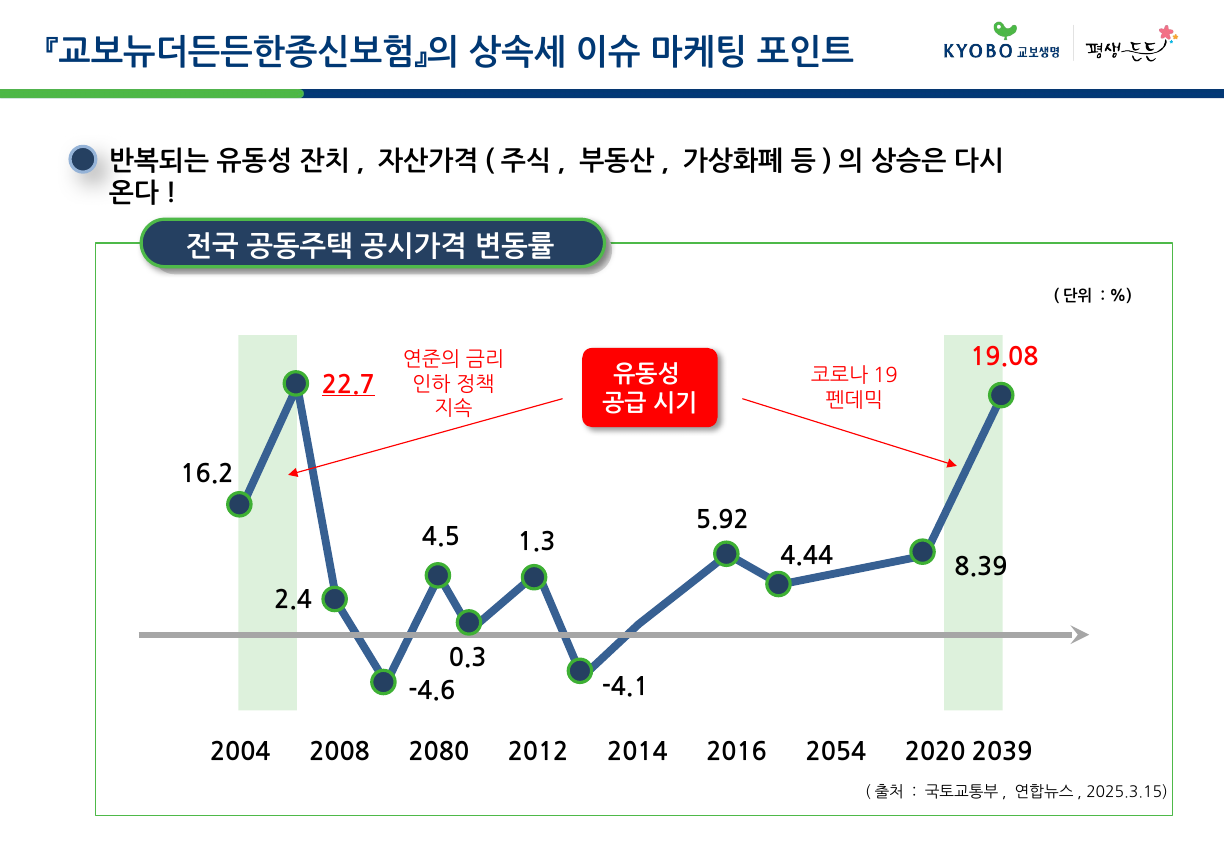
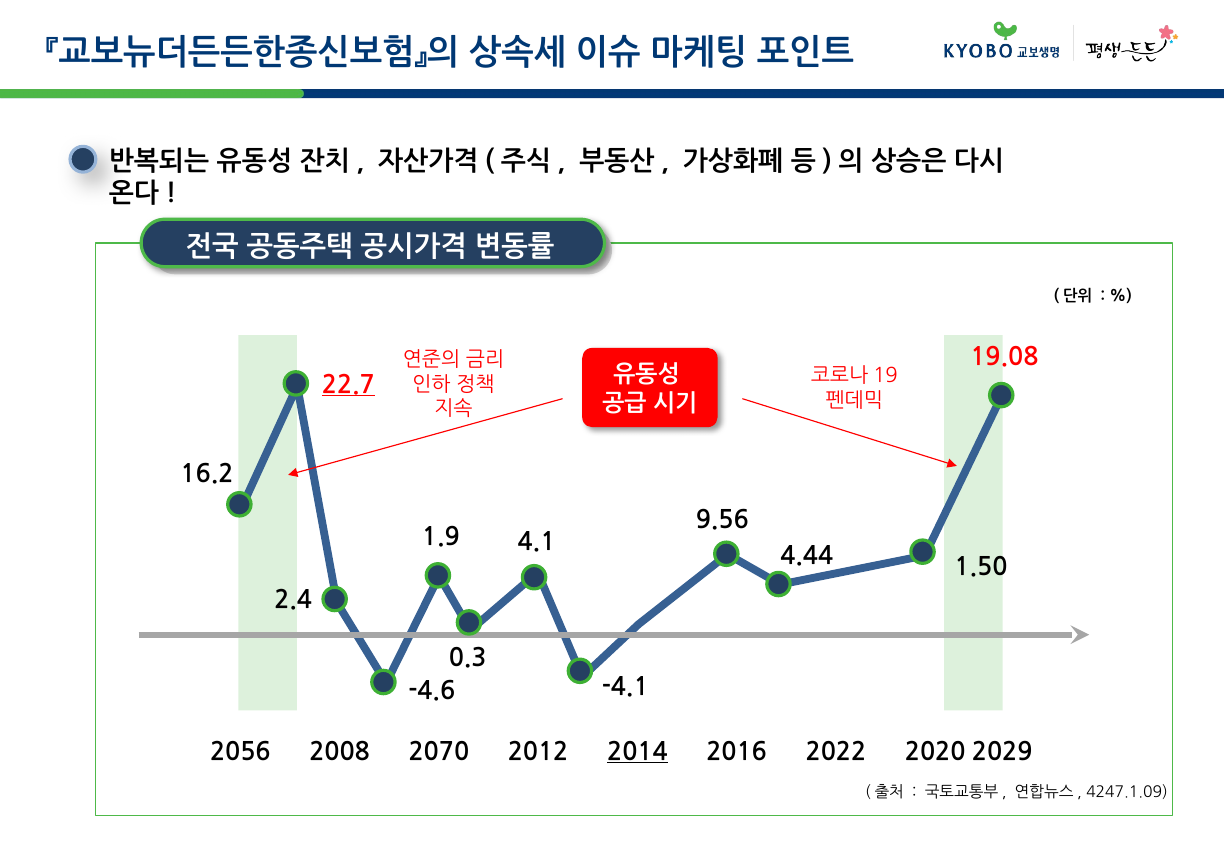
5.92: 5.92 -> 9.56 (722, 520)
4.5: 4.5 -> 1.9 (441, 537)
1.3: 1.3 -> 4.1 (537, 542)
8.39: 8.39 -> 1.50 (981, 567)
2004: 2004 -> 2056 (240, 751)
2080: 2080 -> 2070 (439, 751)
2014 underline: none -> present (637, 751)
2054: 2054 -> 2022 (836, 751)
2039: 2039 -> 2029 (1002, 751)
2025.3.15: 2025.3.15 -> 4247.1.09 (1127, 792)
